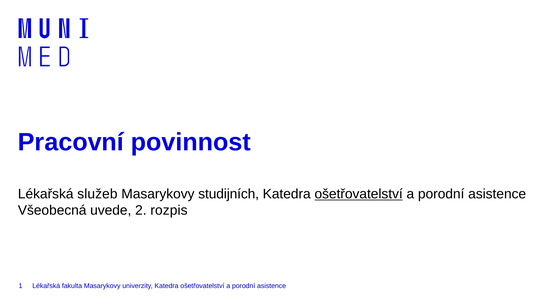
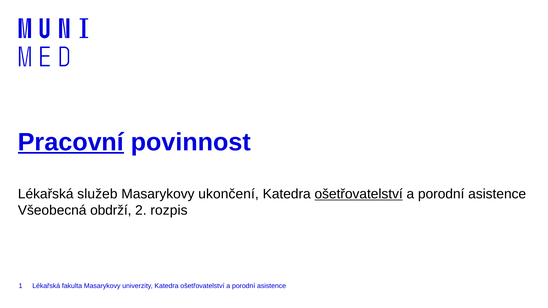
Pracovní underline: none -> present (71, 142)
studijních: studijních -> ukončení (229, 194)
uvede: uvede -> obdrží (111, 211)
